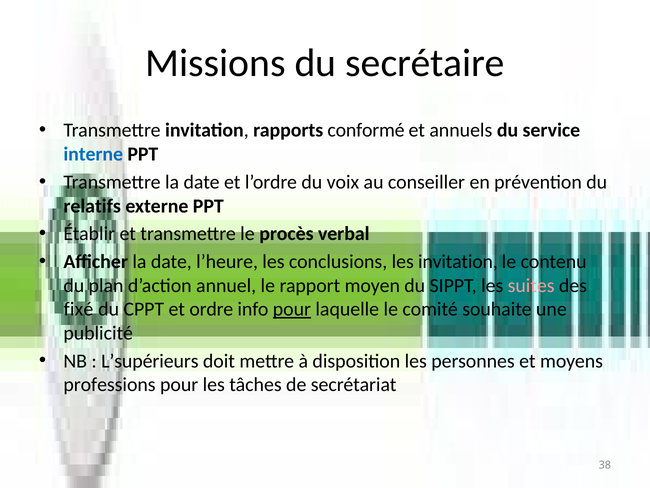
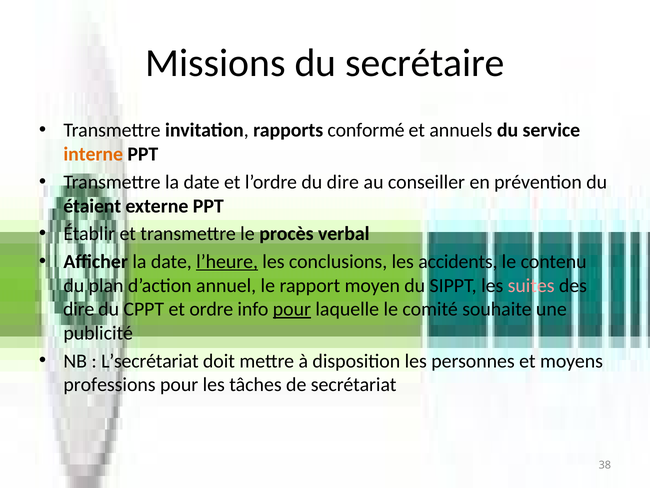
interne colour: blue -> orange (93, 154)
du voix: voix -> dire (343, 182)
relatifs: relatifs -> étaient (92, 206)
l’heure underline: none -> present (227, 261)
les invitation: invitation -> accidents (458, 261)
fixé: fixé -> dire (79, 309)
L’supérieurs: L’supérieurs -> L’secrétariat (150, 361)
